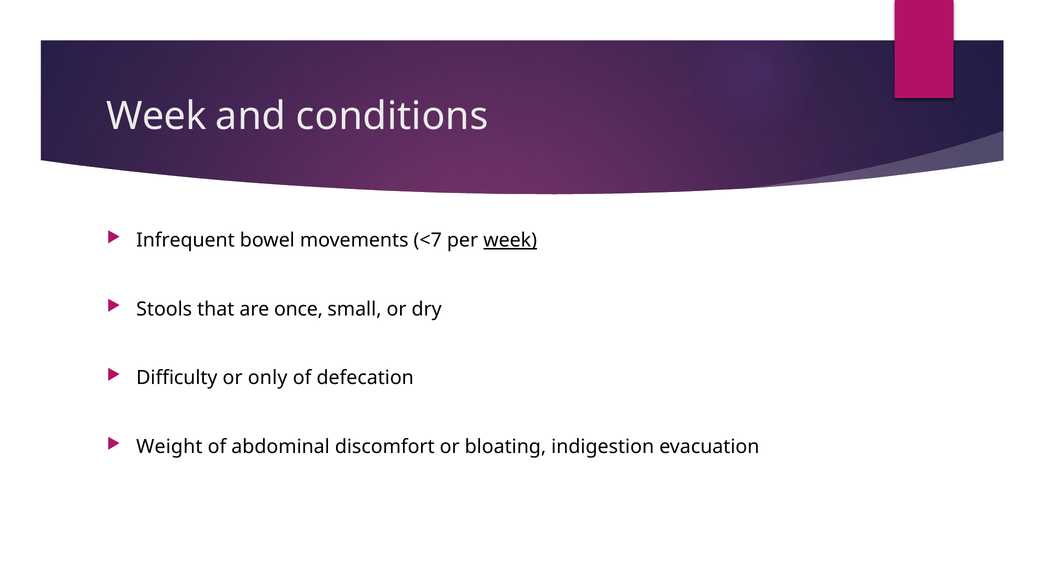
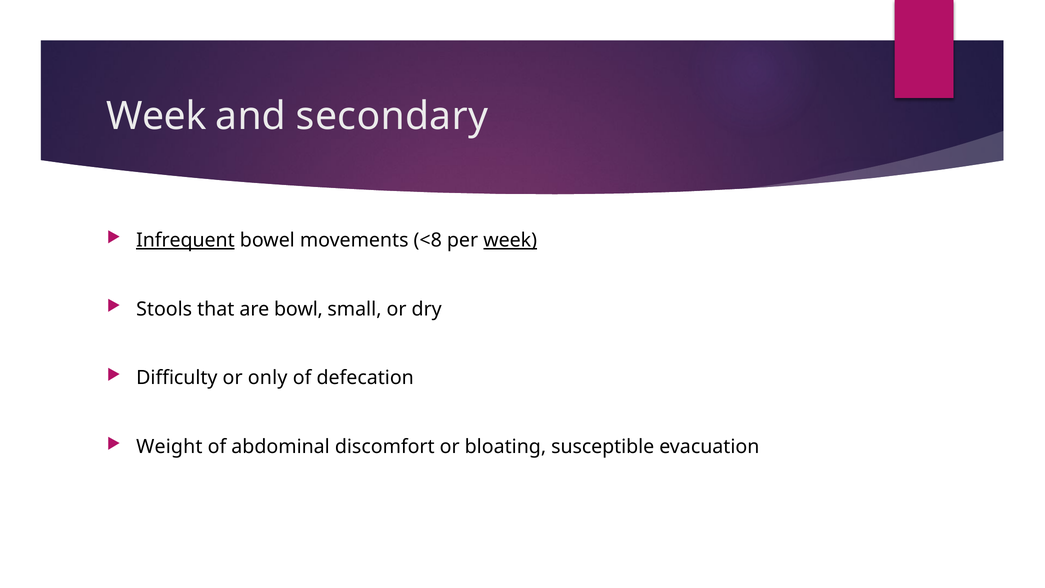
conditions: conditions -> secondary (392, 116)
Infrequent underline: none -> present (185, 240)
<7: <7 -> <8 (428, 240)
once: once -> bowl (298, 309)
indigestion: indigestion -> susceptible (603, 447)
